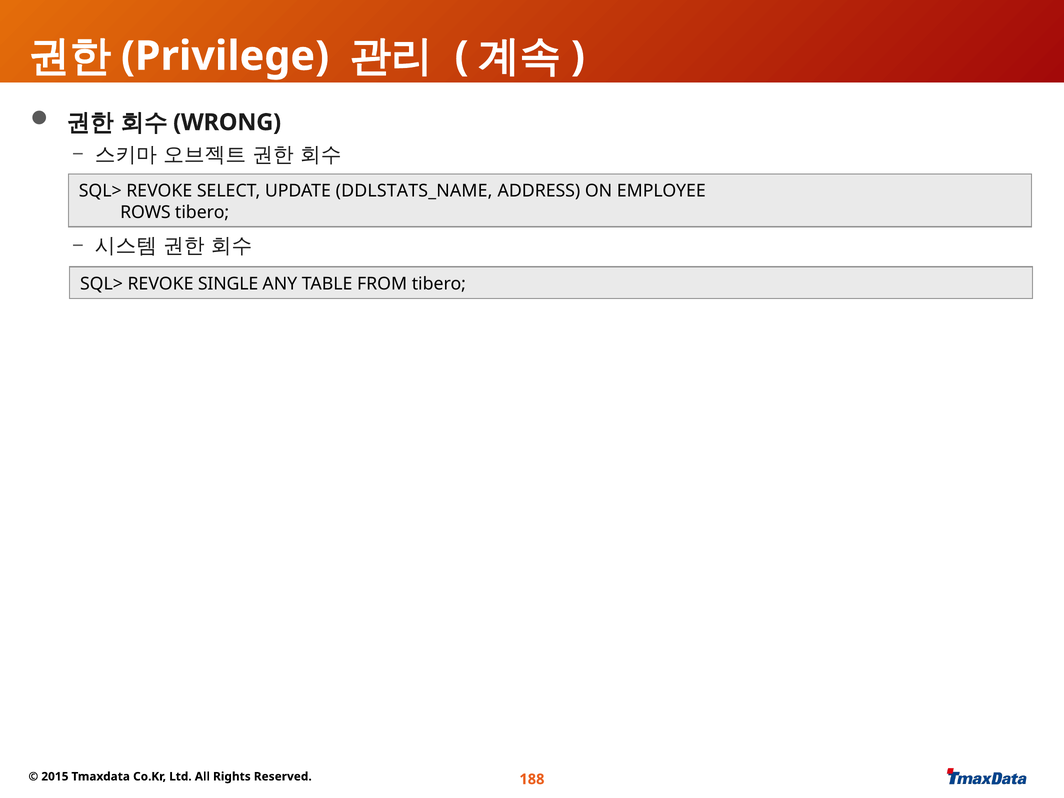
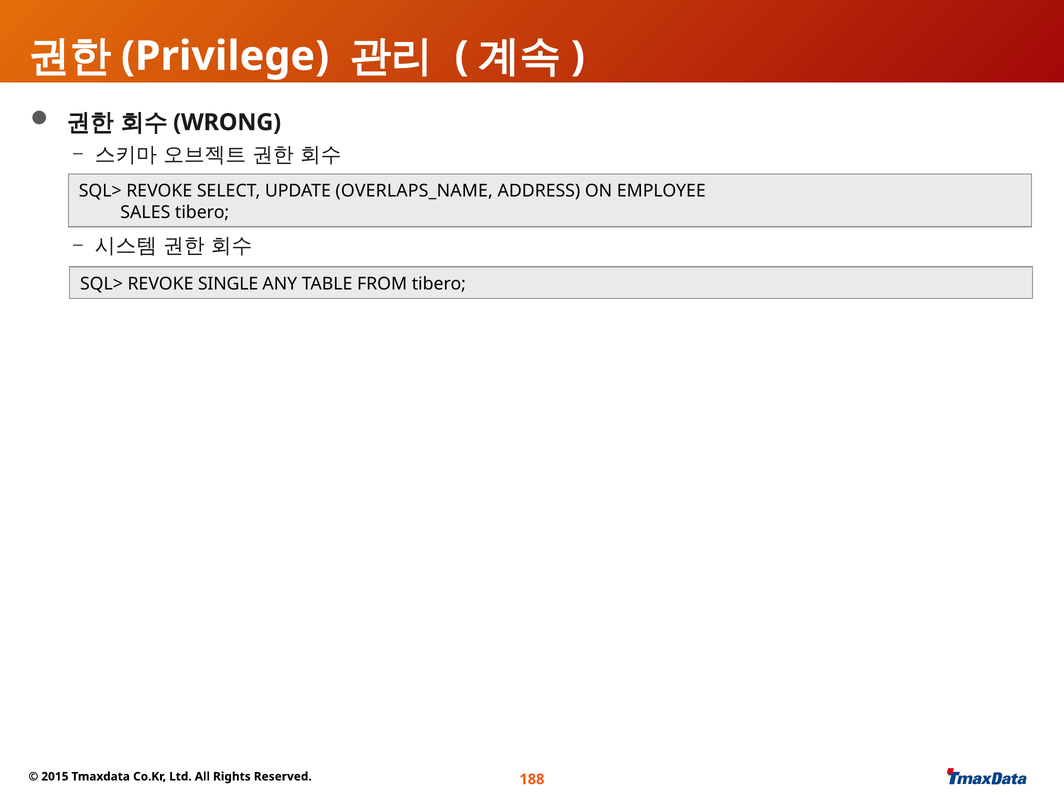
DDLSTATS_NAME: DDLSTATS_NAME -> OVERLAPS_NAME (414, 191)
ROWS: ROWS -> SALES (145, 212)
